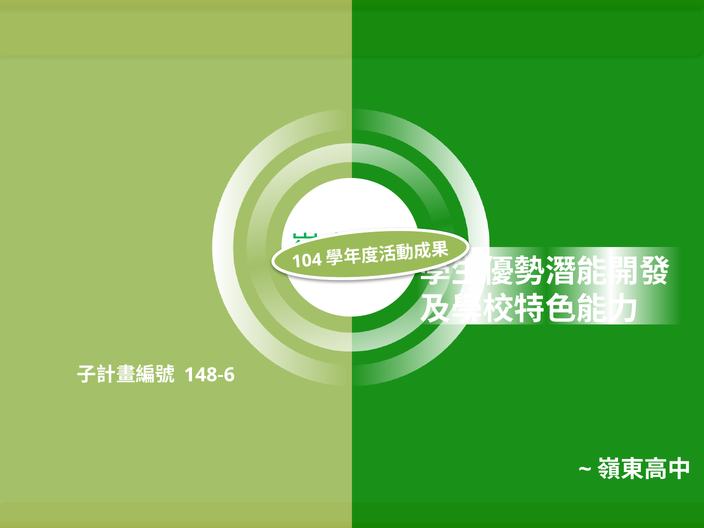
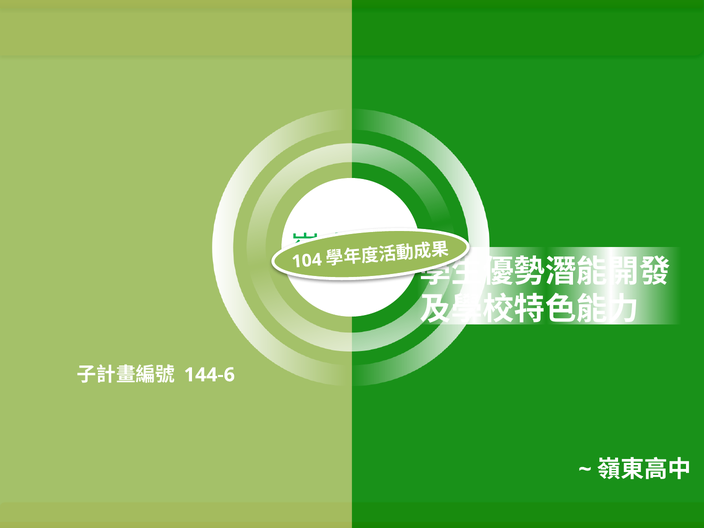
148-6: 148-6 -> 144-6 (209, 375)
